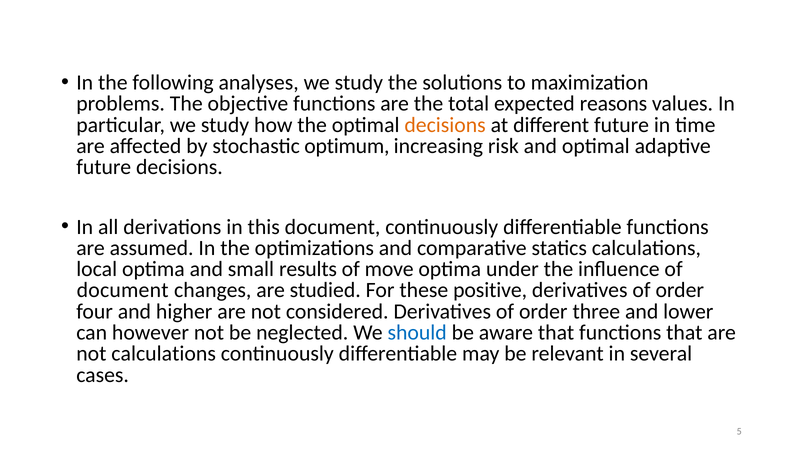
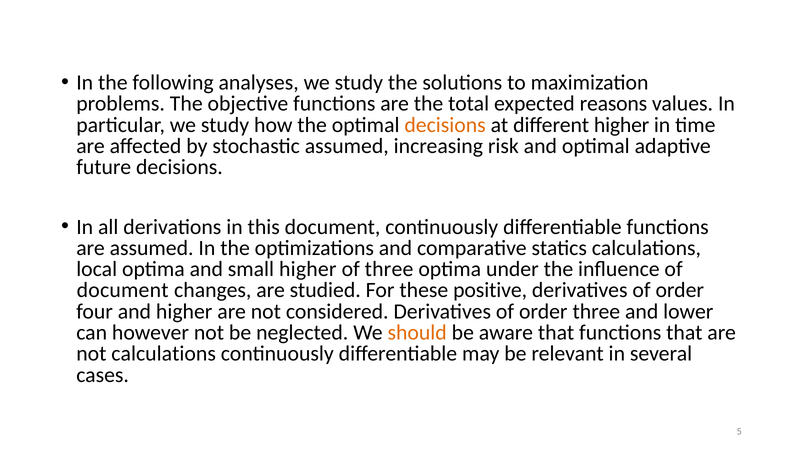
different future: future -> higher (622, 125)
stochastic optimum: optimum -> assumed (347, 146)
small results: results -> higher (308, 269)
of move: move -> three (389, 269)
should colour: blue -> orange (417, 332)
